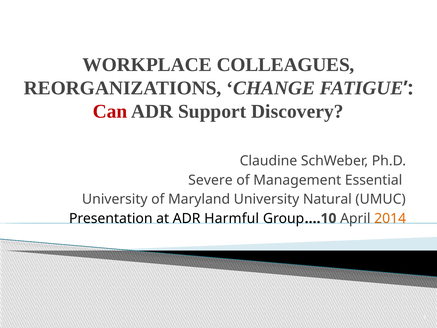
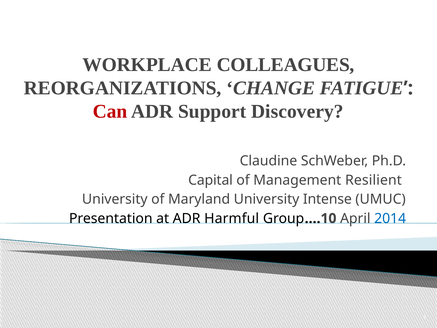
Severe: Severe -> Capital (211, 180)
Essential: Essential -> Resilient (374, 180)
Natural: Natural -> Intense (327, 199)
2014 colour: orange -> blue (390, 218)
